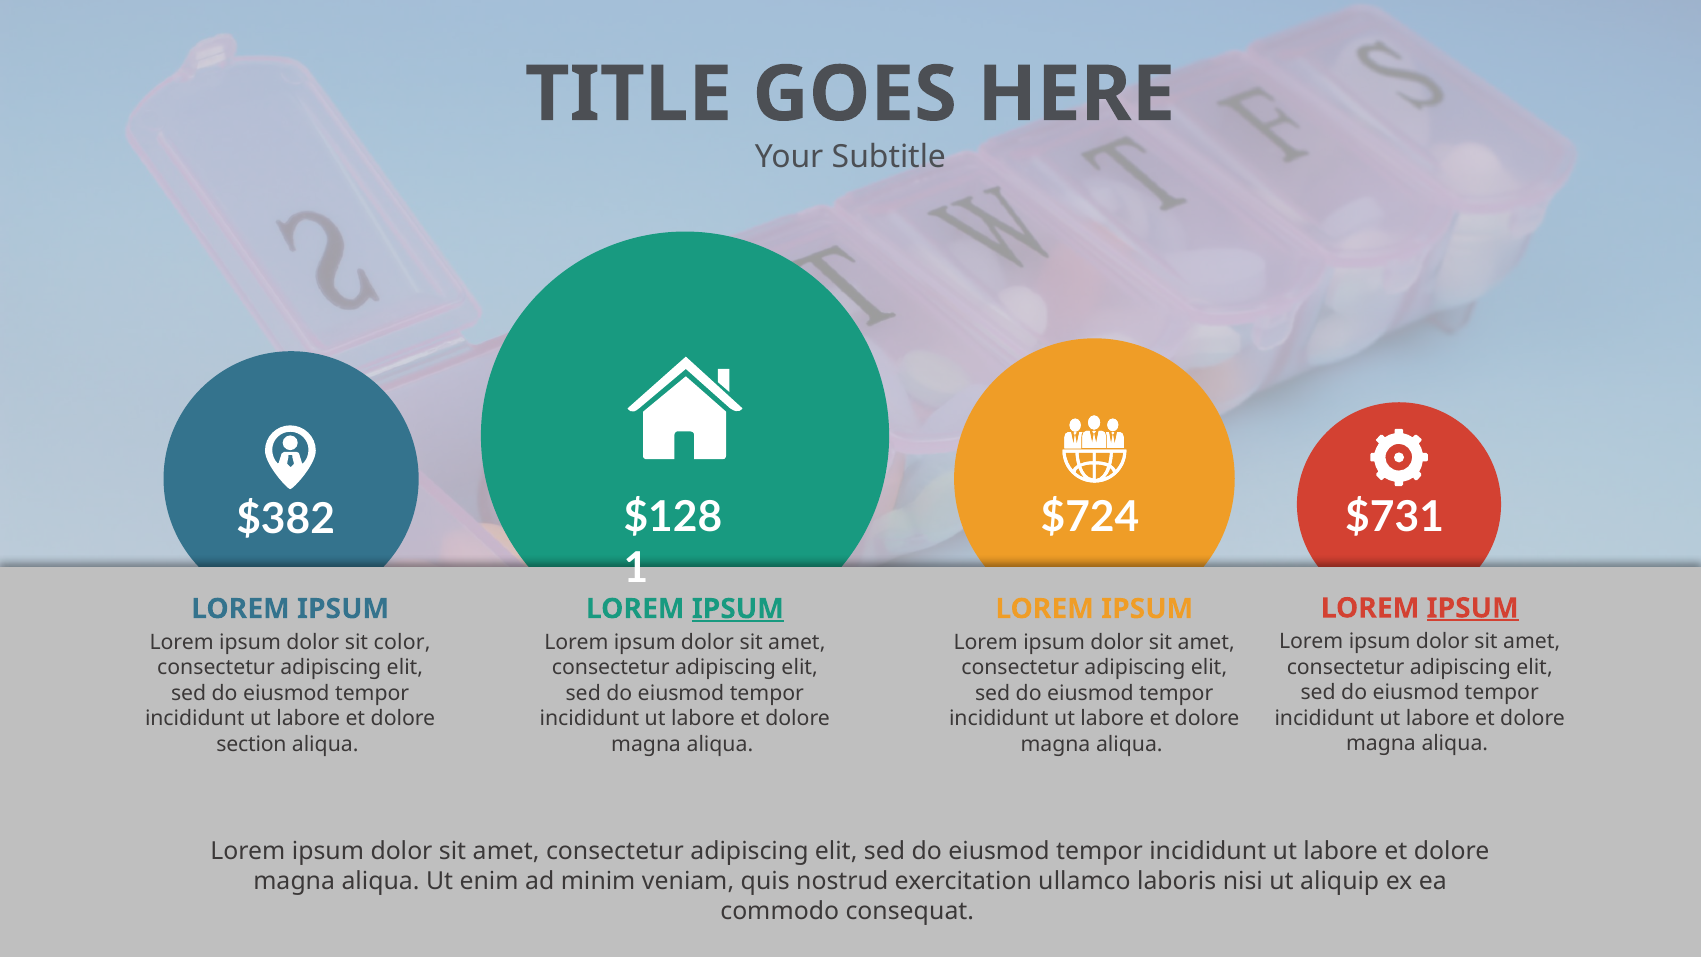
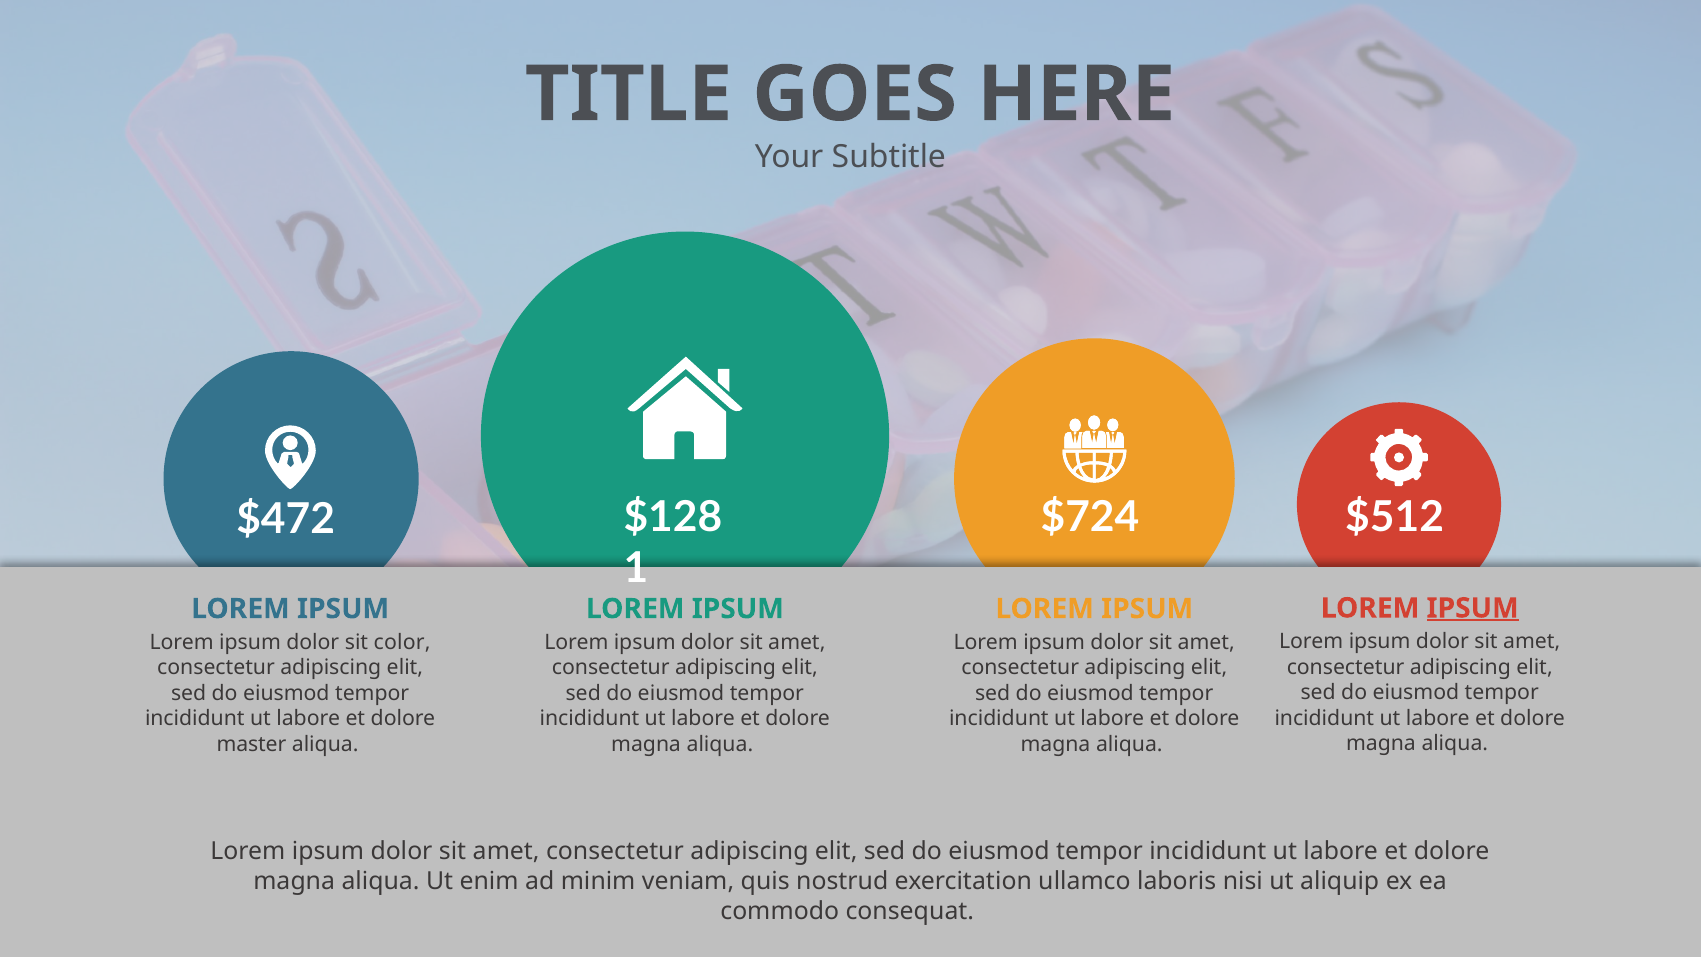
$731: $731 -> $512 (1395, 517)
$382: $382 -> $472 (286, 519)
IPSUM underline: present -> none (738, 609)
section: section -> master (251, 744)
